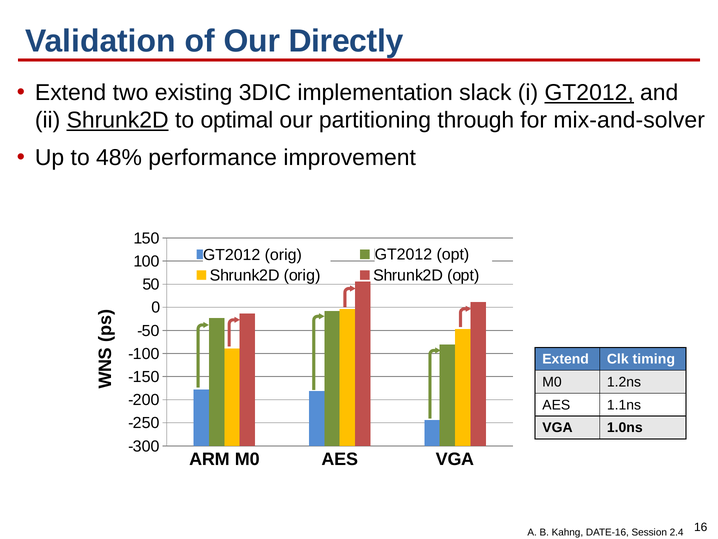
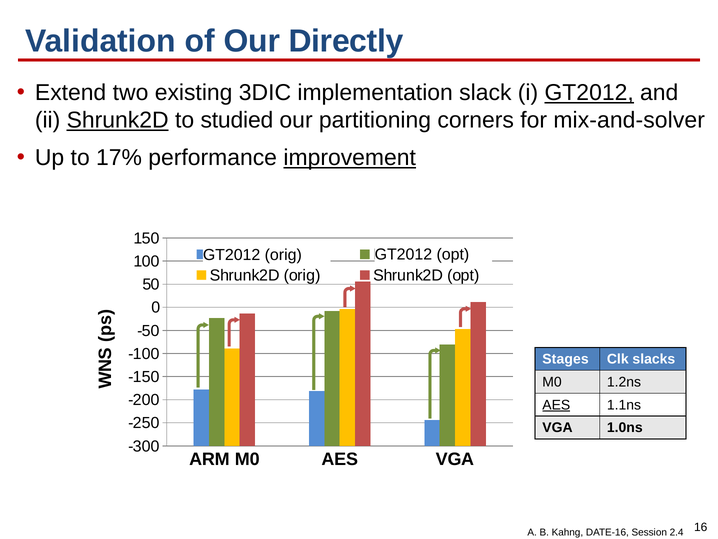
optimal: optimal -> studied (237, 120)
through: through -> corners (476, 120)
48%: 48% -> 17% (119, 158)
improvement underline: none -> present (350, 158)
Extend: Extend -> Stages (566, 359)
timing: timing -> slacks (654, 359)
AES underline: none -> present (556, 405)
